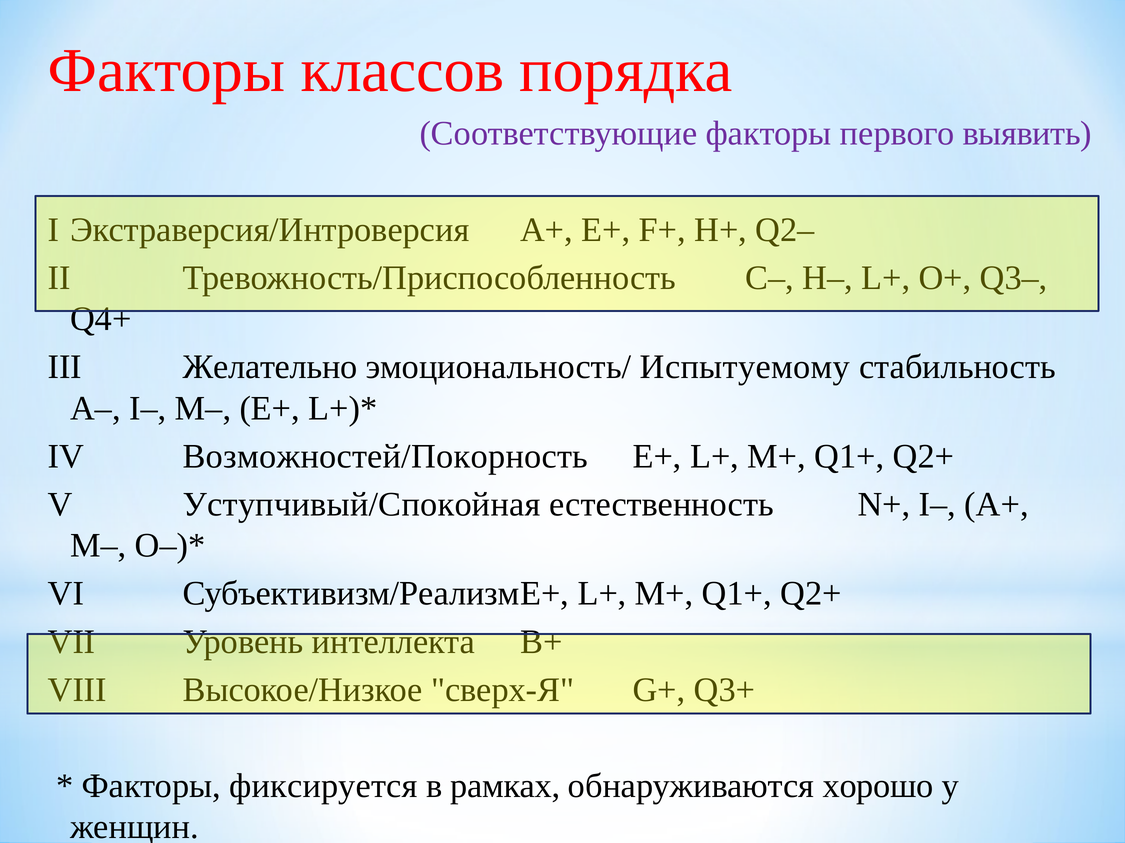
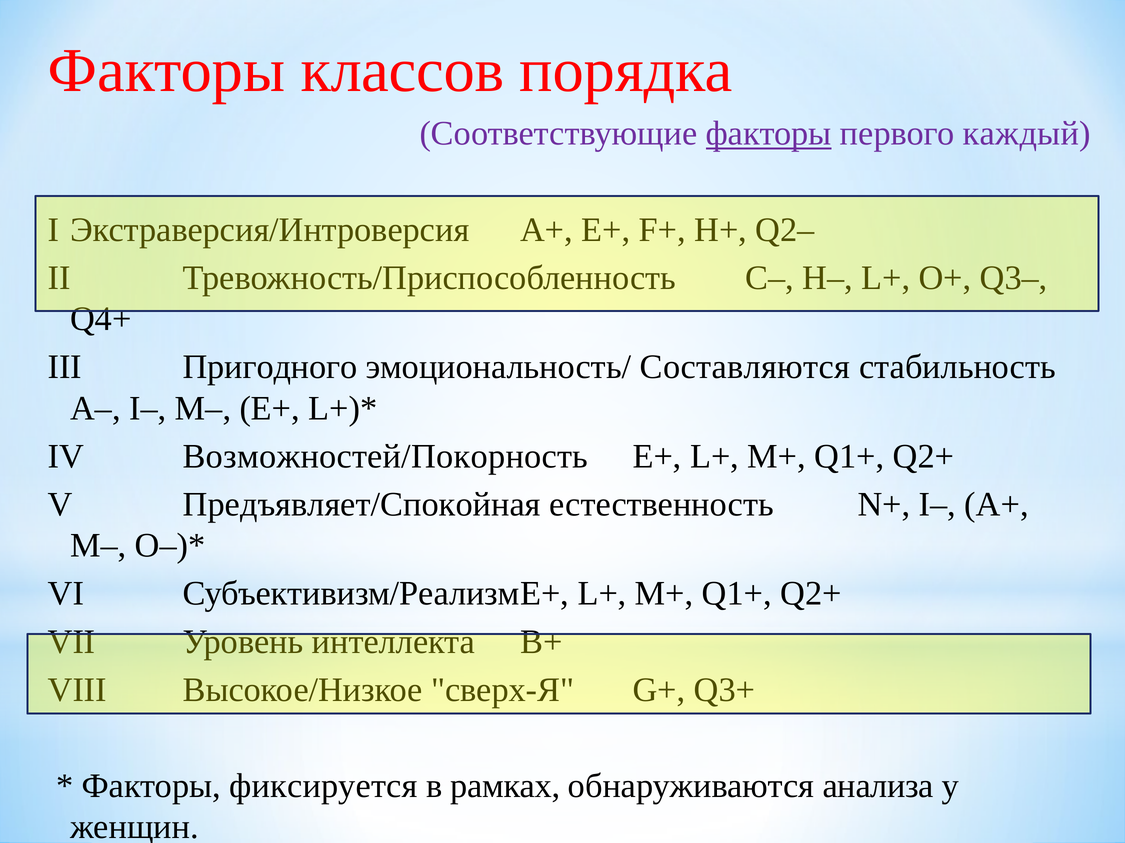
факторы underline: none -> present (769, 134)
выявить: выявить -> каждый (1027, 134)
Желательно: Желательно -> Пригодного (270, 367)
Испытуемому: Испытуемому -> Составляются (745, 367)
Уступчивый/Спокойная: Уступчивый/Спокойная -> Предъявляет/Спокойная (362, 505)
хорошо: хорошо -> анализа (878, 787)
